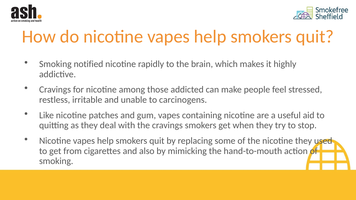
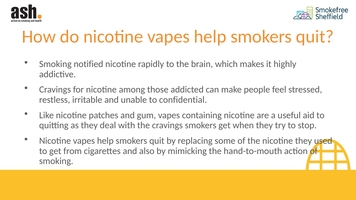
carcinogens: carcinogens -> confidential (183, 100)
